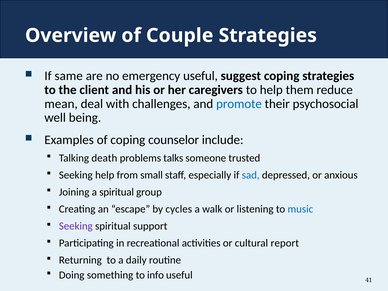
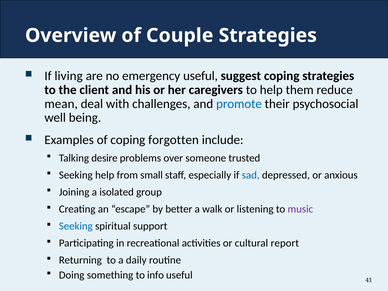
same: same -> living (69, 76)
counselor: counselor -> forgotten (174, 140)
death: death -> desire (104, 158)
talks: talks -> over (173, 158)
a spiritual: spiritual -> isolated (117, 192)
cycles: cycles -> better (179, 209)
music colour: blue -> purple (300, 209)
Seeking colour: purple -> blue (76, 226)
